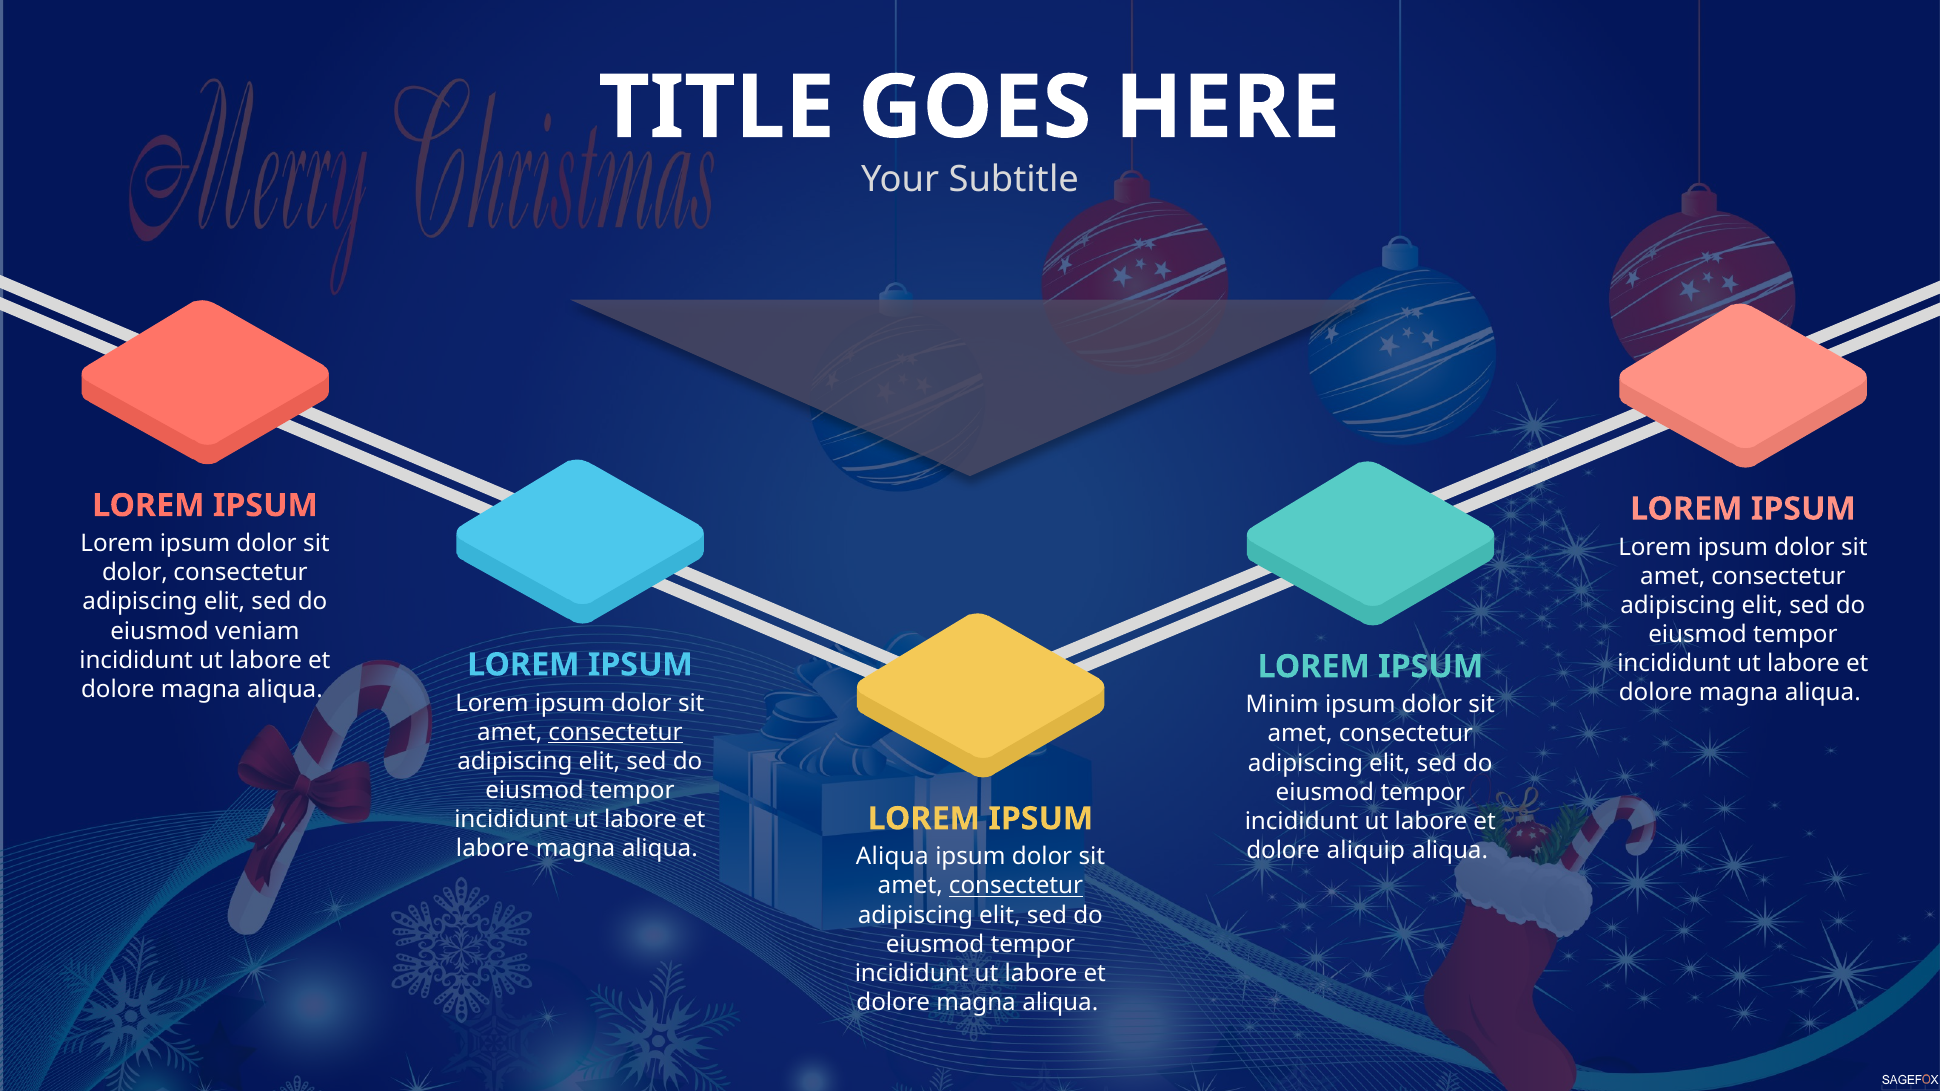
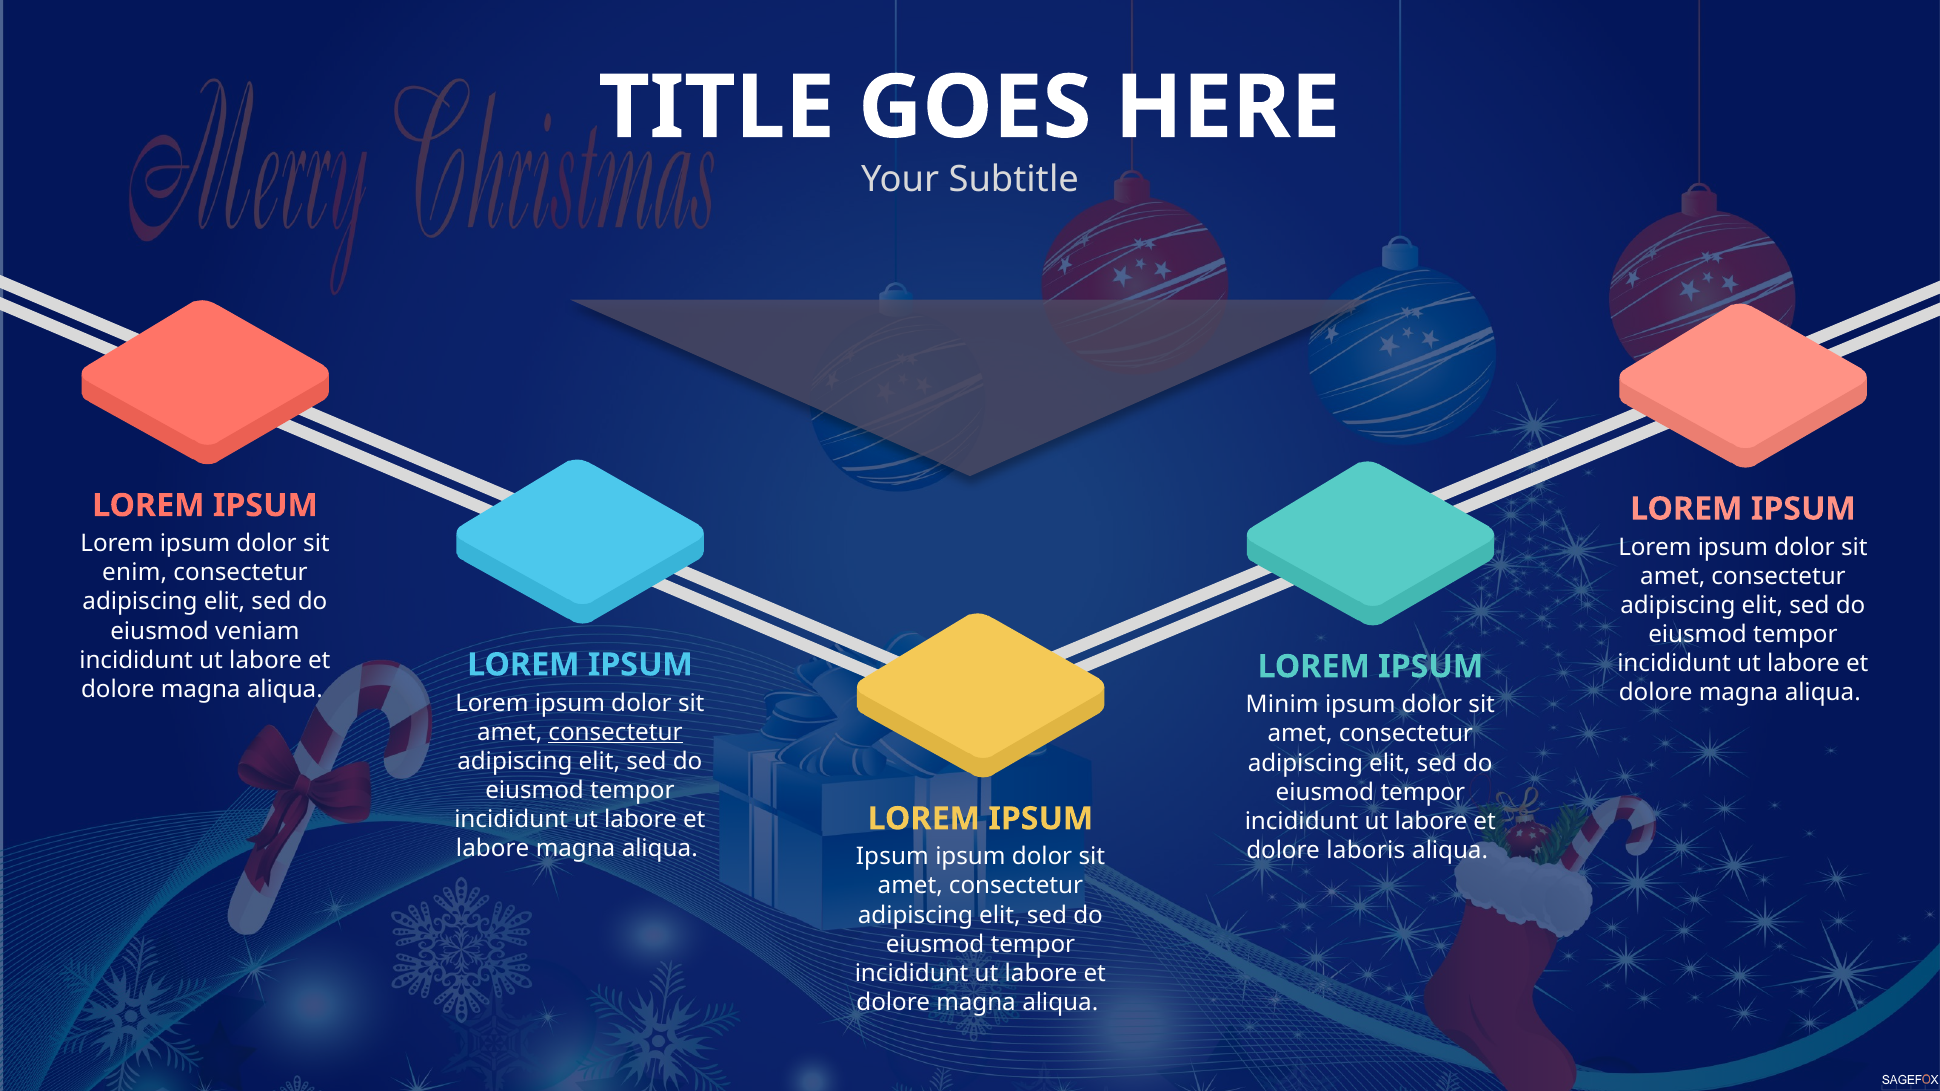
dolor: dolor -> enim (135, 573)
aliquip: aliquip -> laboris (1366, 851)
Aliqua: Aliqua -> Ipsum (892, 857)
consectetur underline: present -> none (1016, 886)
